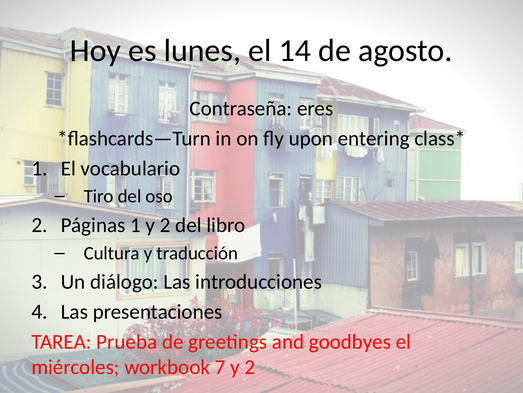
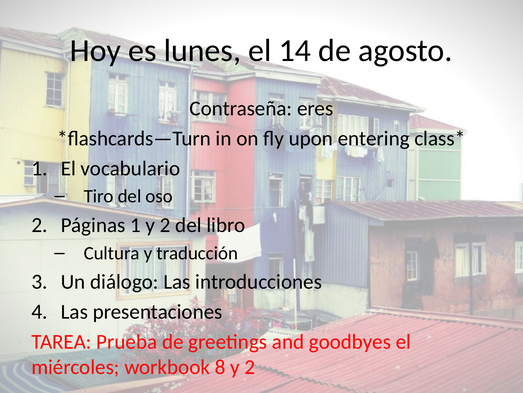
7: 7 -> 8 (220, 367)
